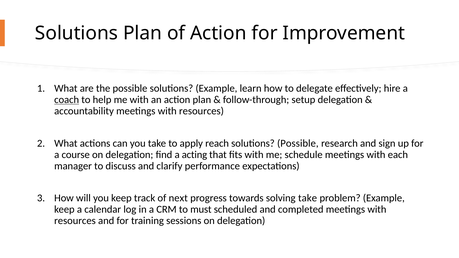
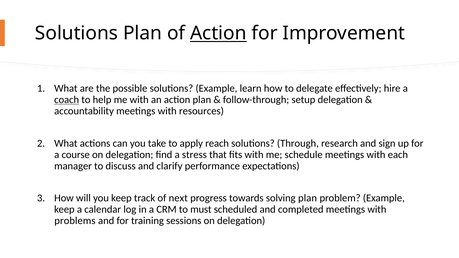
Action underline: none -> present (218, 33)
solutions Possible: Possible -> Through (298, 143)
acting: acting -> stress (194, 155)
solving take: take -> plan (308, 198)
resources: resources -> problems (75, 221)
